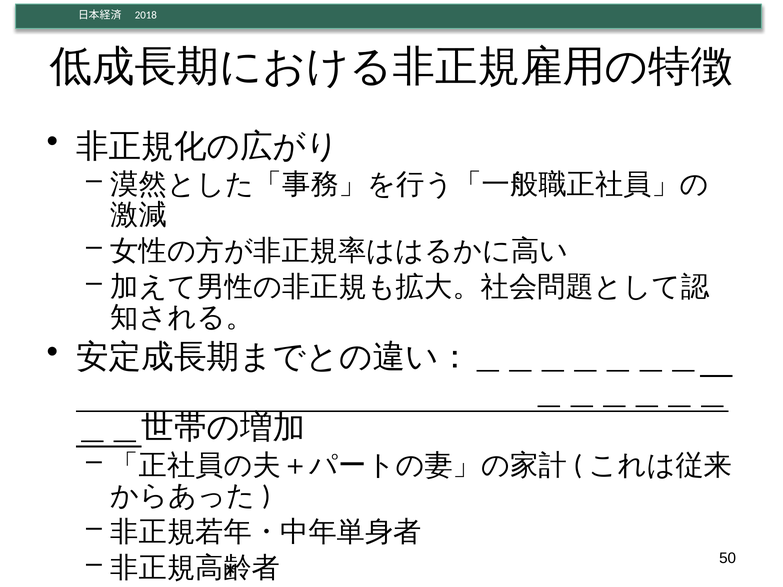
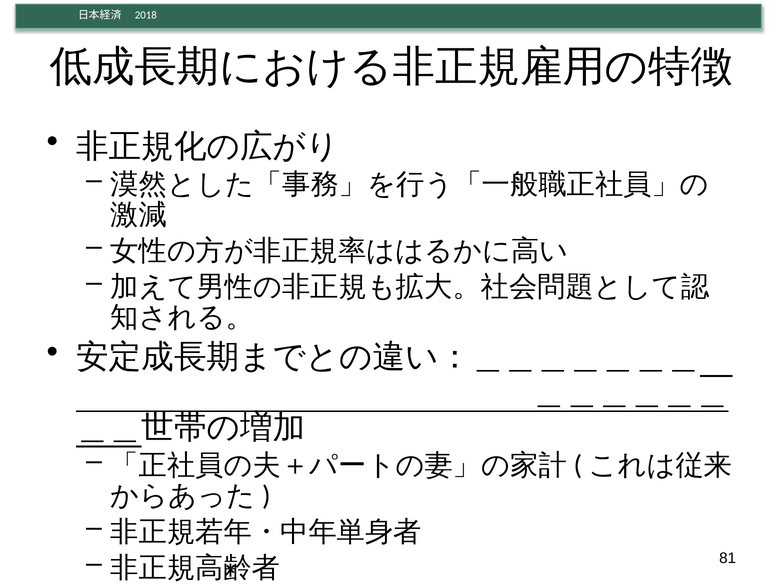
50: 50 -> 81 (728, 558)
